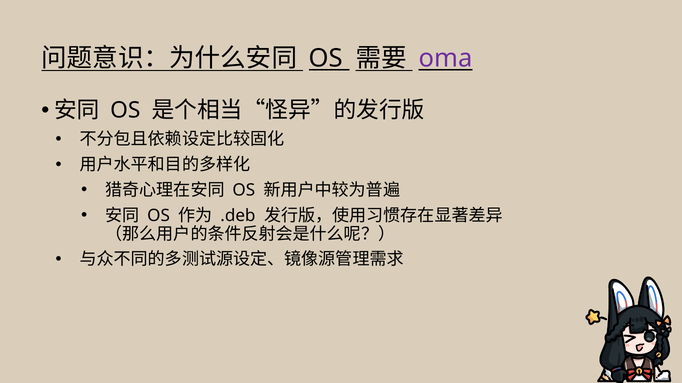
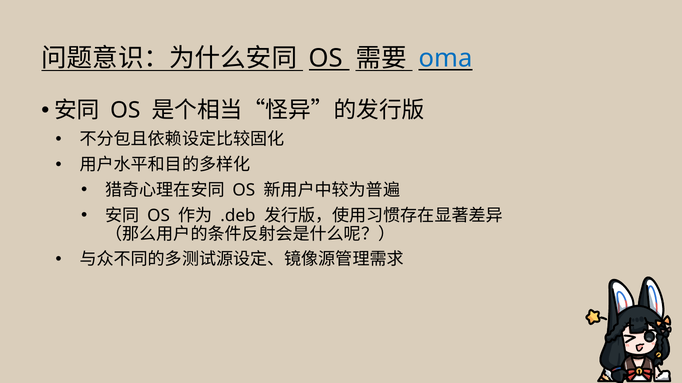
oma colour: purple -> blue (446, 58)
